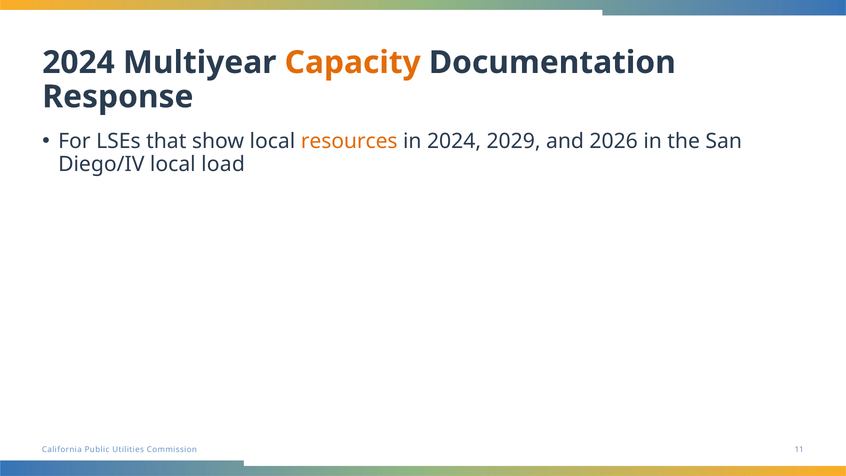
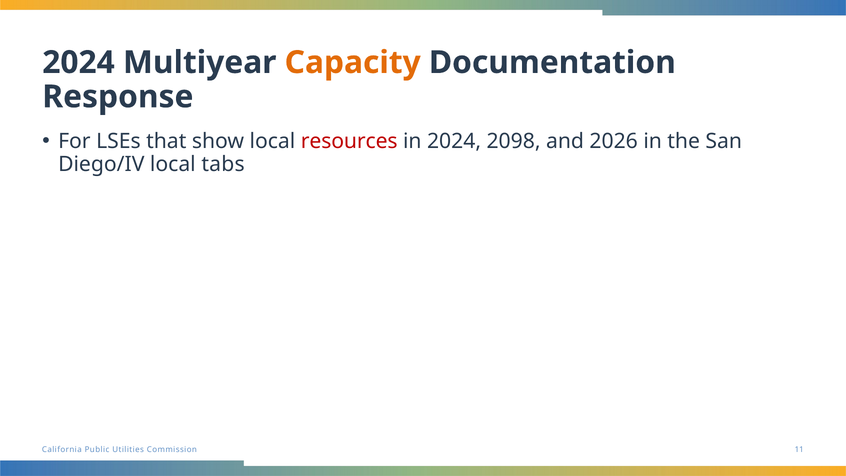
resources colour: orange -> red (349, 141)
2029: 2029 -> 2098 (514, 141)
load: load -> tabs (223, 164)
